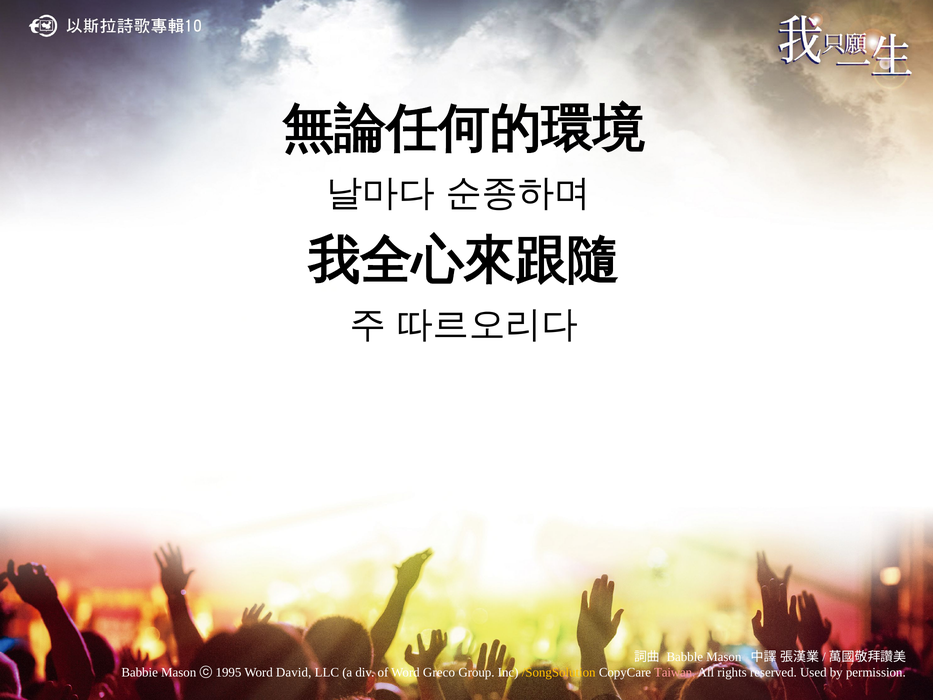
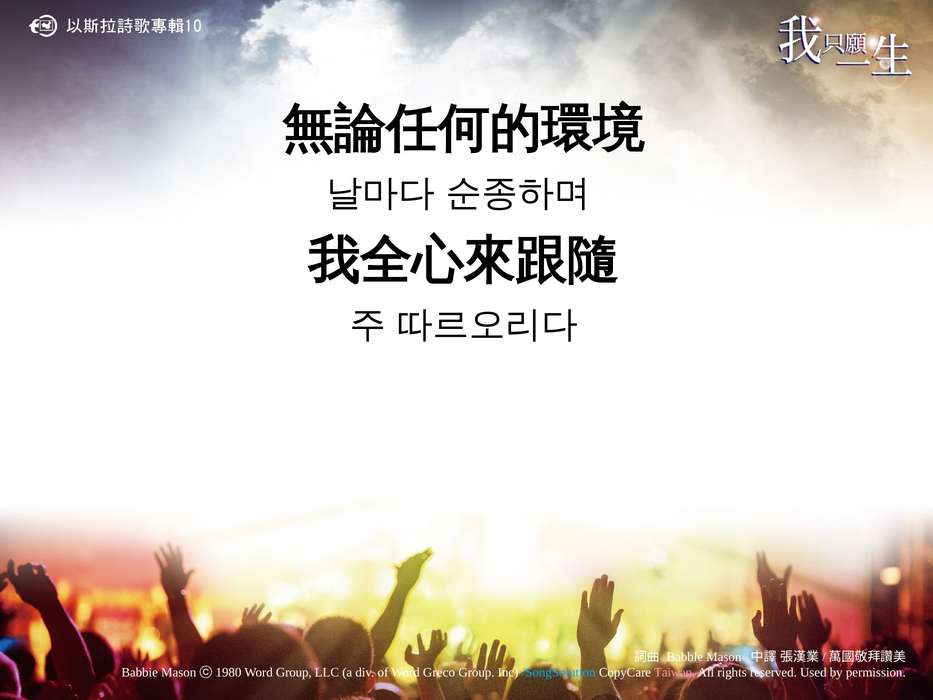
1995: 1995 -> 1980 (229, 672)
Word David: David -> Group (294, 672)
/SongSolution colour: yellow -> light blue (559, 672)
